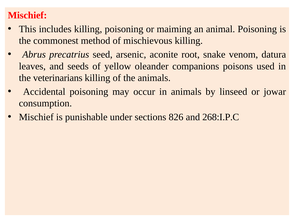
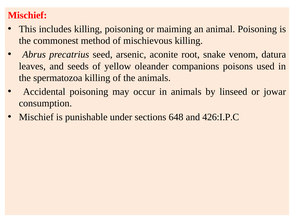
veterinarians: veterinarians -> spermatozoa (58, 78)
826: 826 -> 648 (176, 117)
268:I.P.C: 268:I.P.C -> 426:I.P.C (221, 117)
